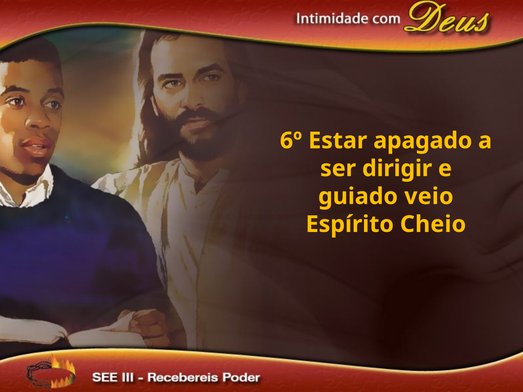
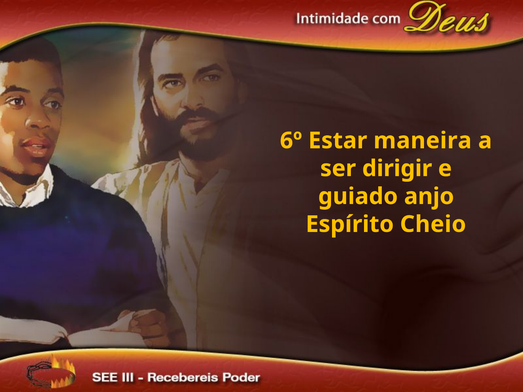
apagado: apagado -> maneira (423, 141)
veio: veio -> anjo (429, 197)
